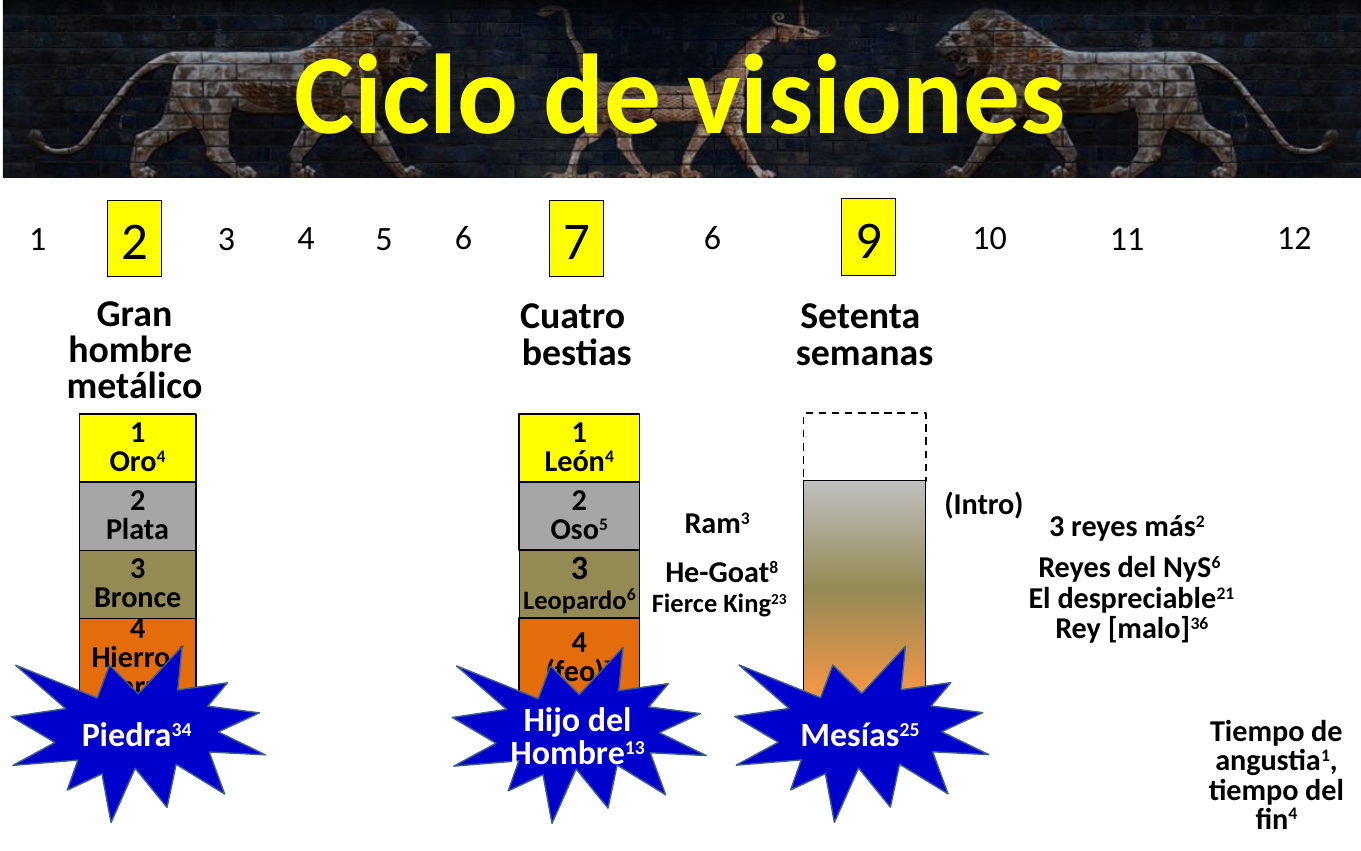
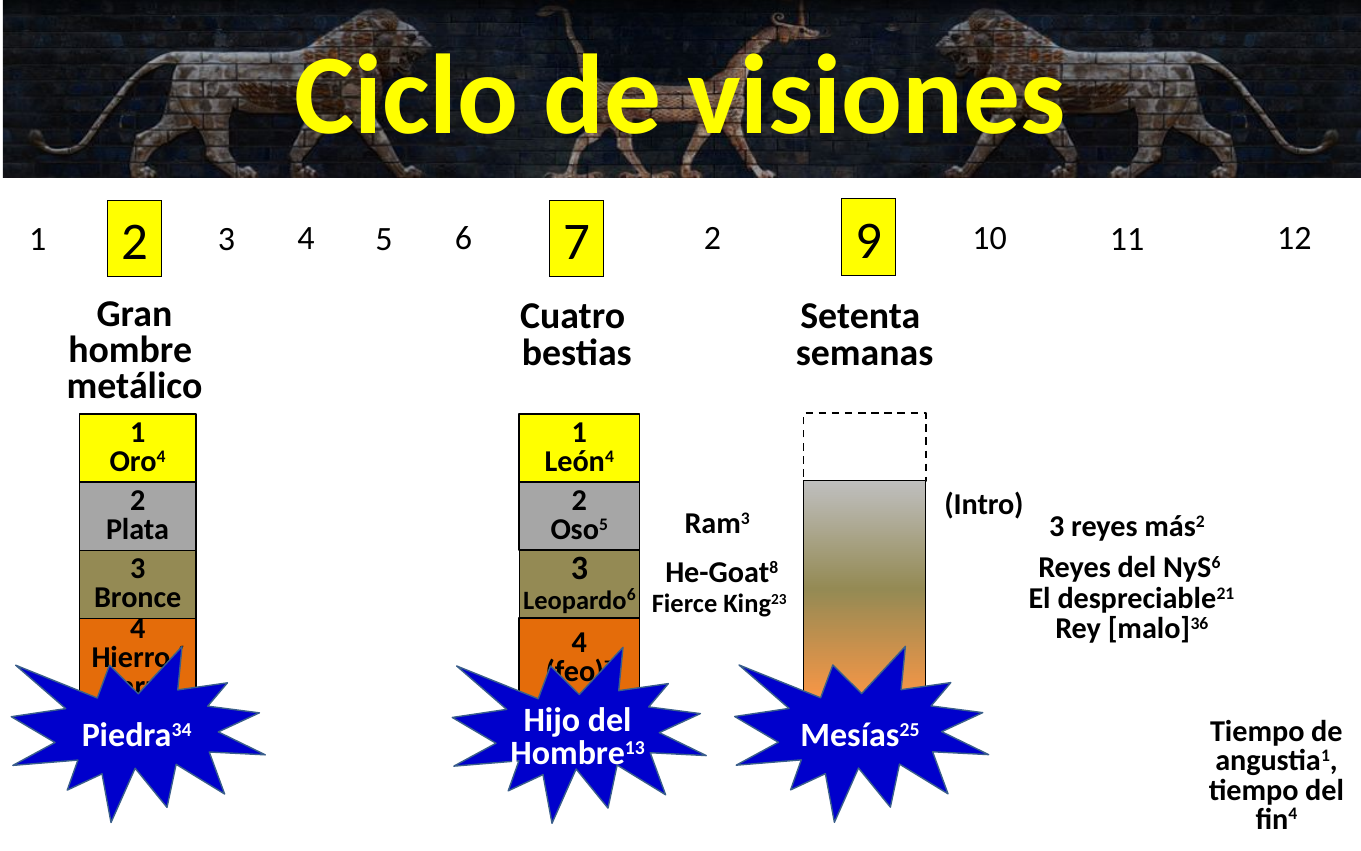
7 6: 6 -> 2 (712, 238)
